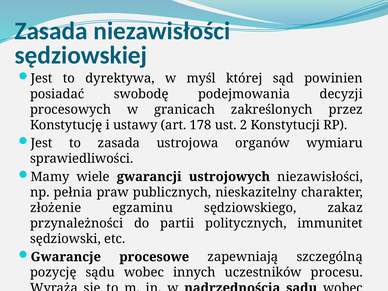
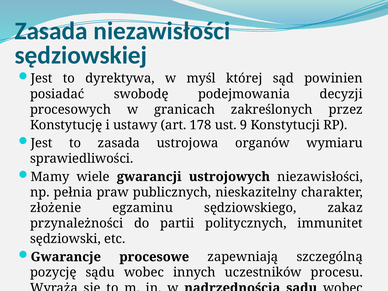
2: 2 -> 9 (244, 125)
